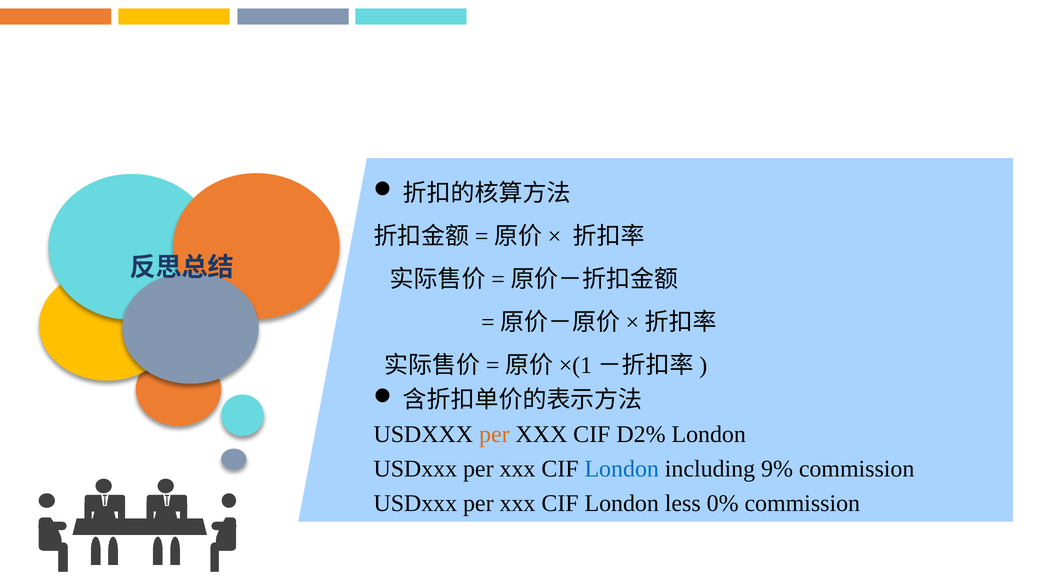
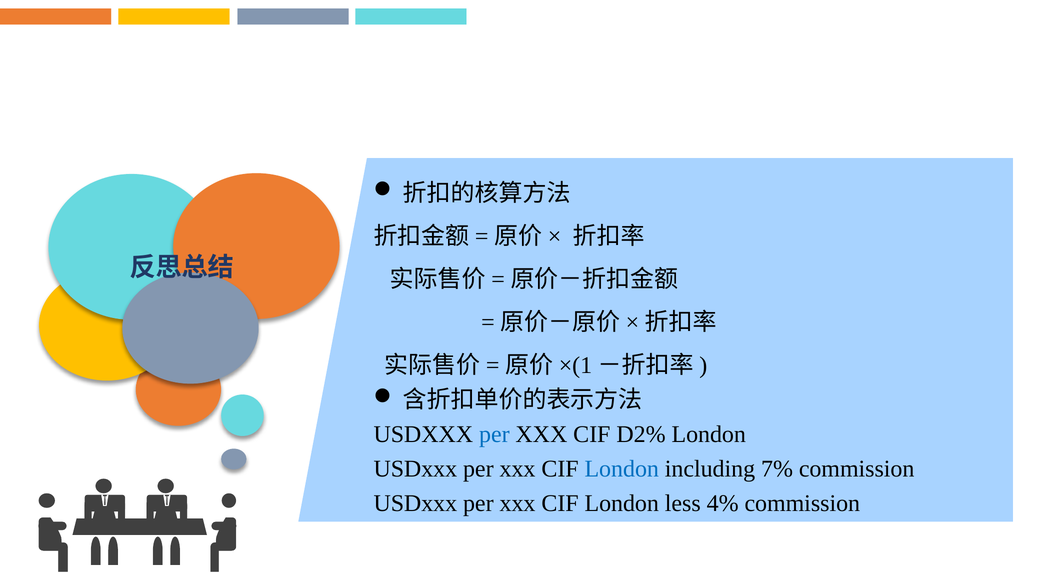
per colour: orange -> blue (494, 435)
9%: 9% -> 7% (777, 469)
0%: 0% -> 4% (723, 504)
